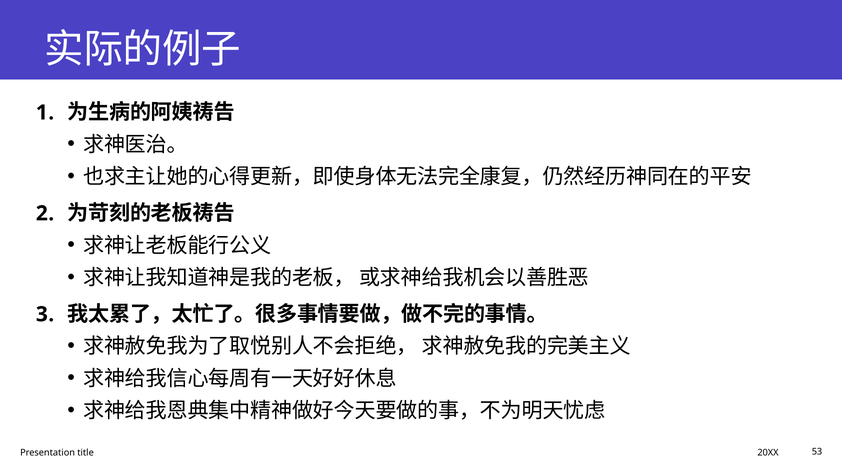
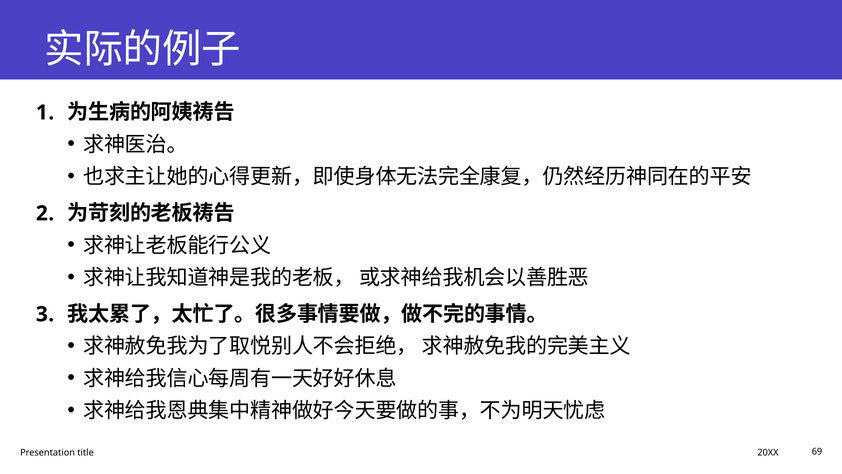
53: 53 -> 69 (817, 452)
